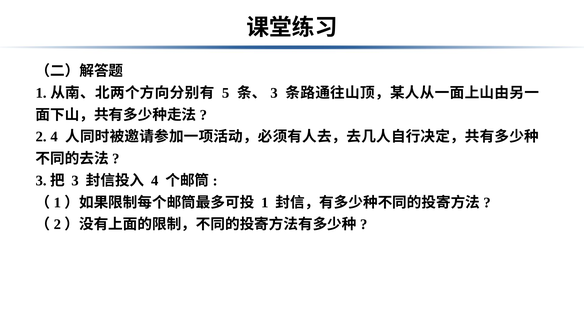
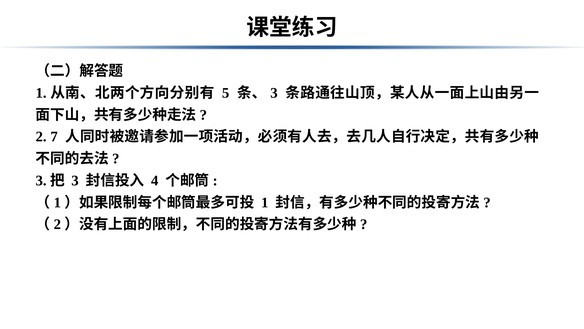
2 4: 4 -> 7 (54, 137)
